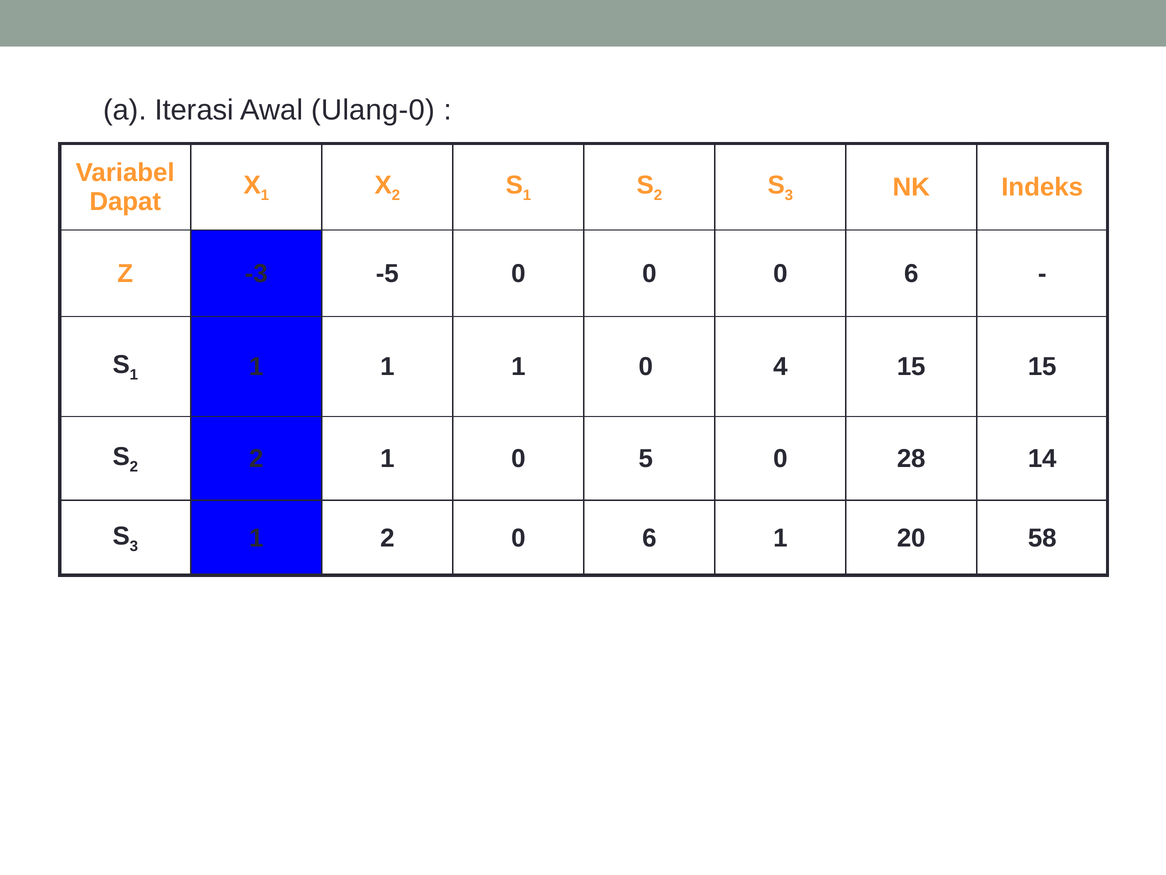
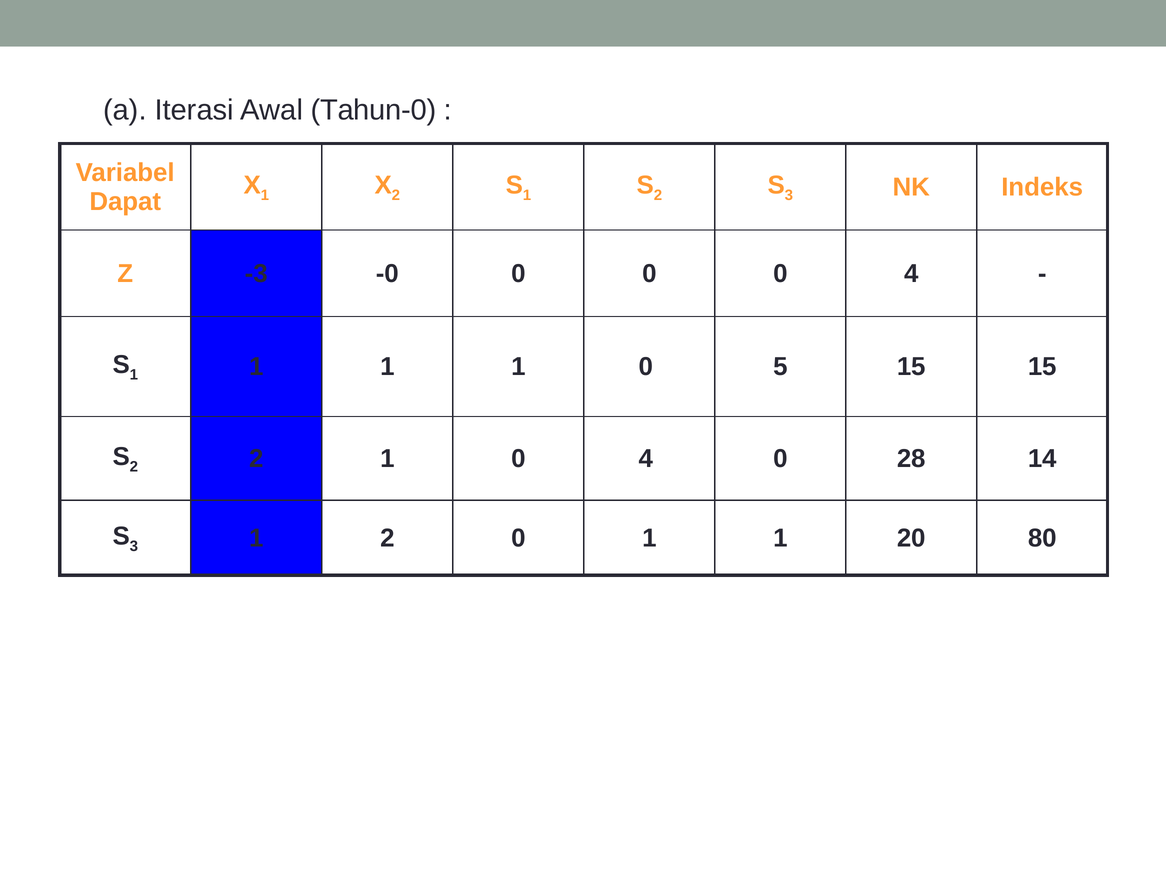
Ulang-0: Ulang-0 -> Tahun-0 (373, 110)
-5: -5 -> -0 (387, 273)
0 0 6: 6 -> 4 (911, 273)
4: 4 -> 5 (780, 367)
1 0 5: 5 -> 4 (646, 459)
2 0 6: 6 -> 1 (649, 538)
58: 58 -> 80 (1042, 538)
